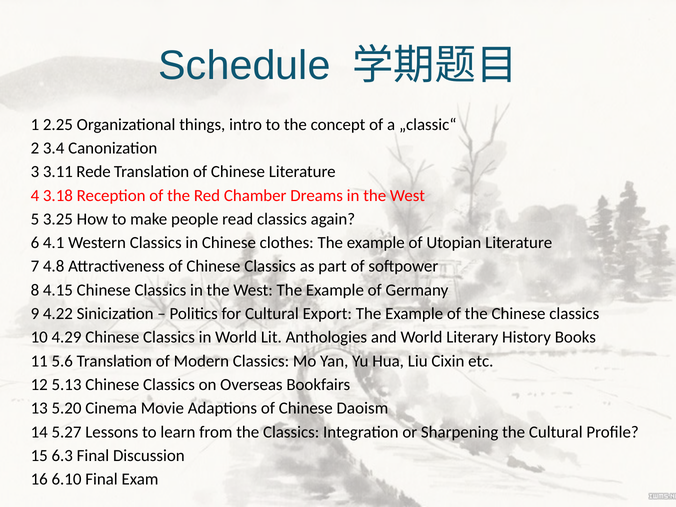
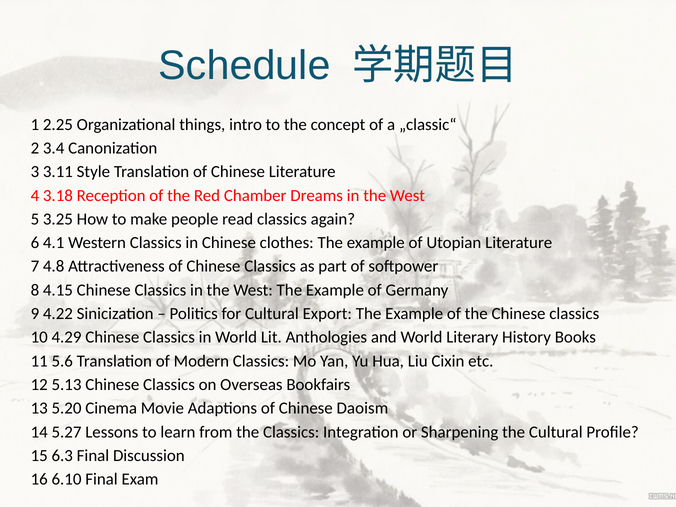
Rede: Rede -> Style (93, 172)
